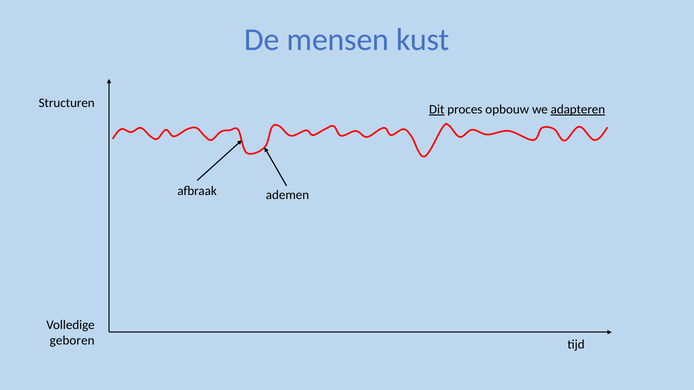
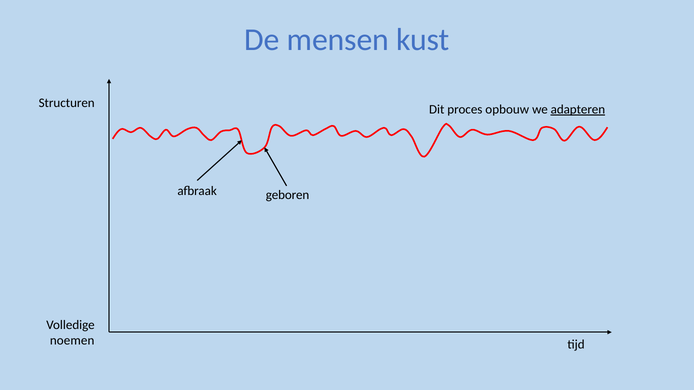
Dit underline: present -> none (437, 110)
ademen: ademen -> geboren (288, 195)
geboren: geboren -> noemen (72, 341)
